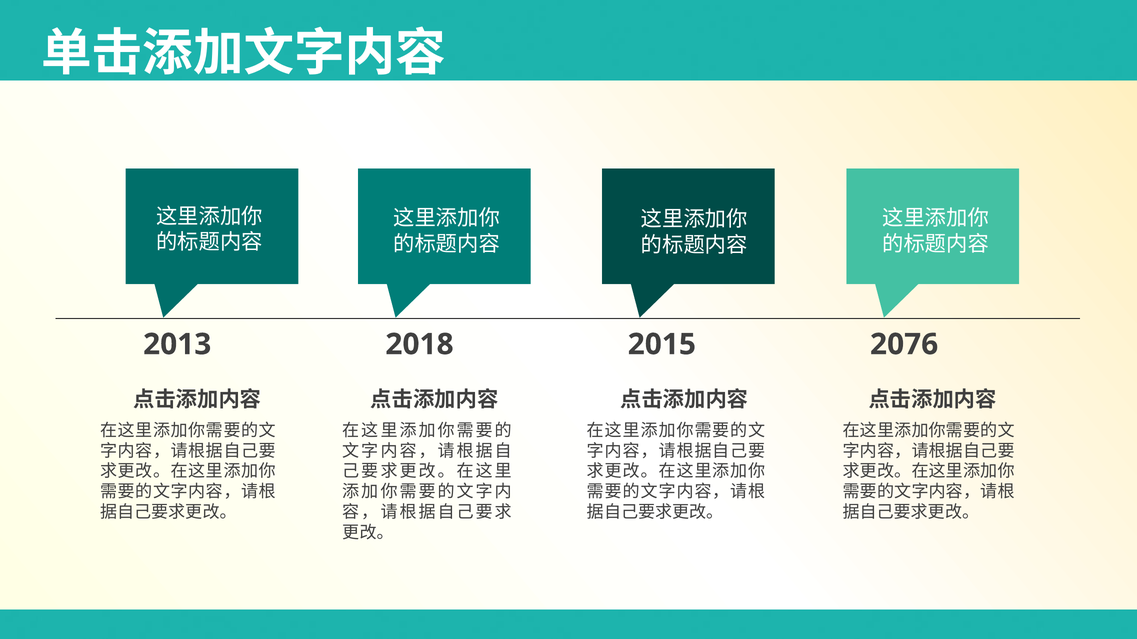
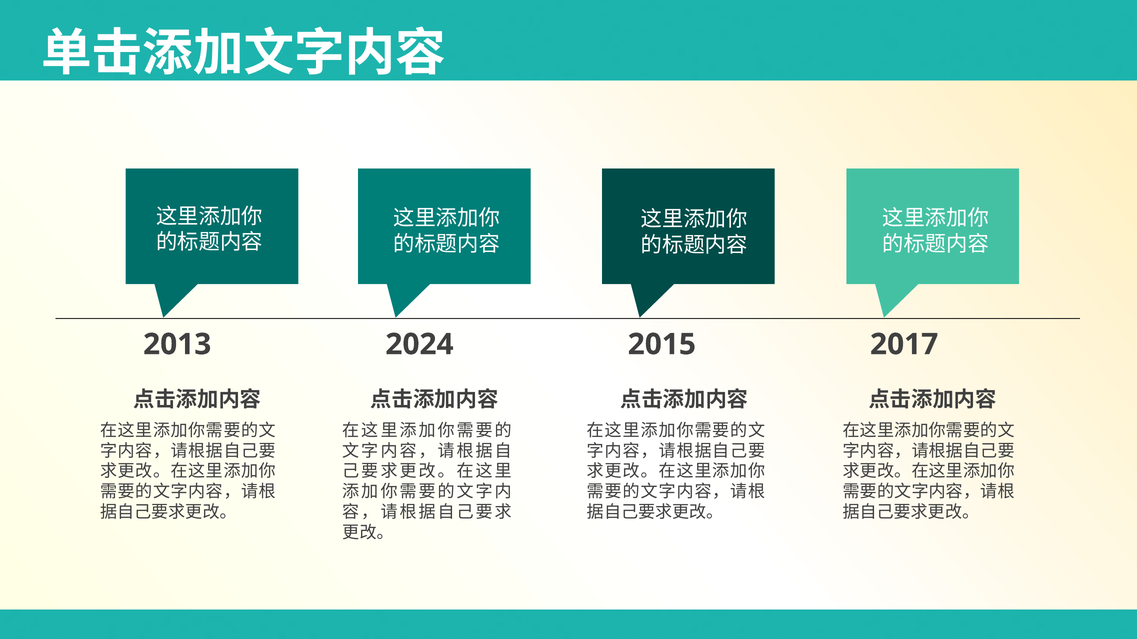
2018: 2018 -> 2024 (420, 345)
2076: 2076 -> 2017 (904, 345)
